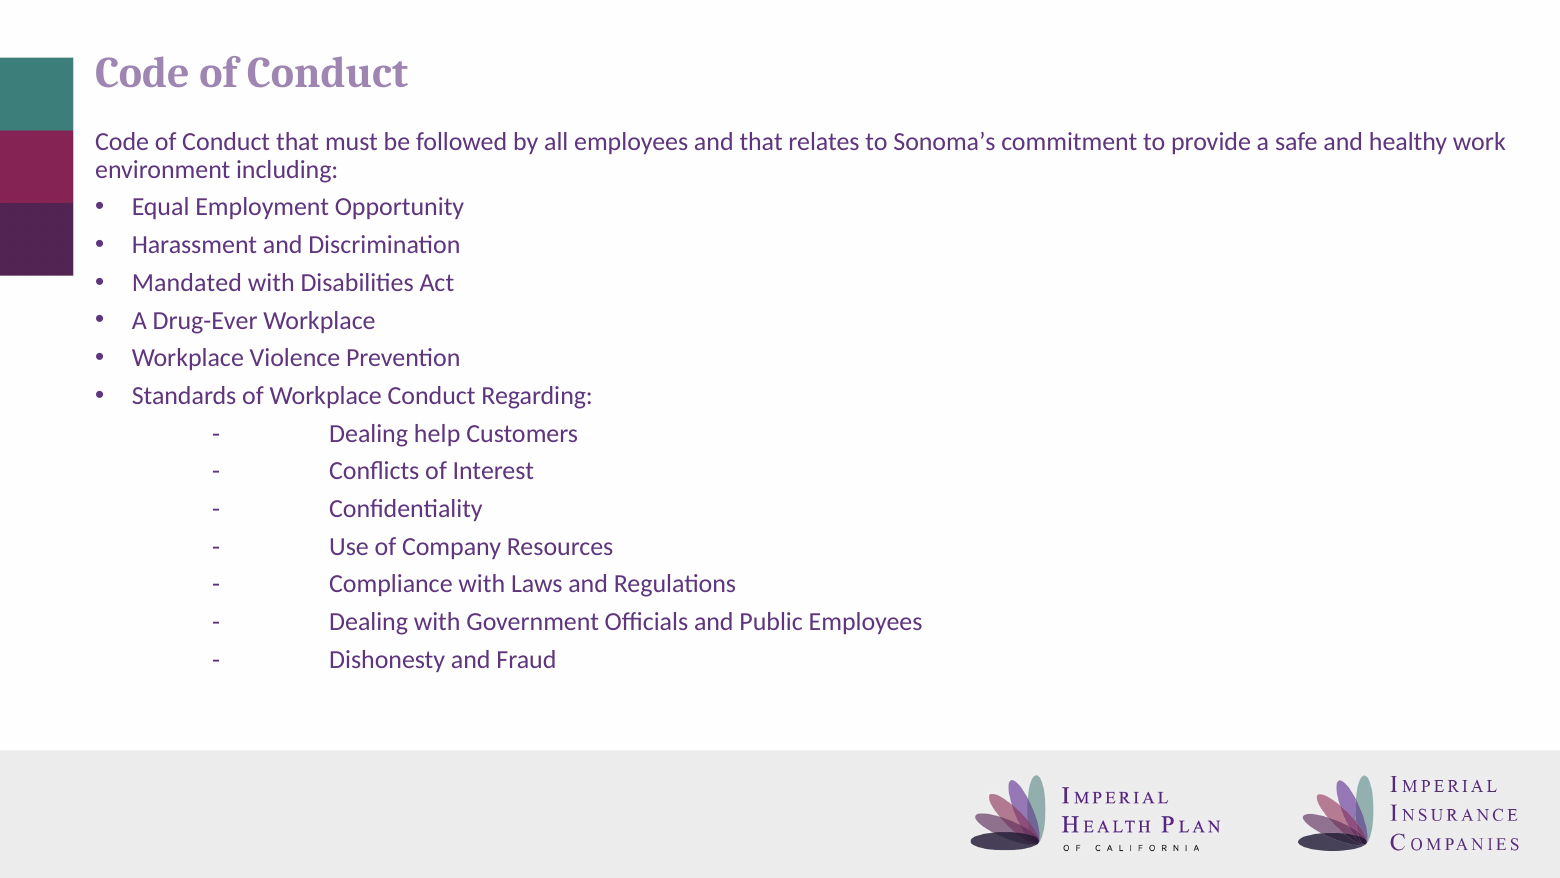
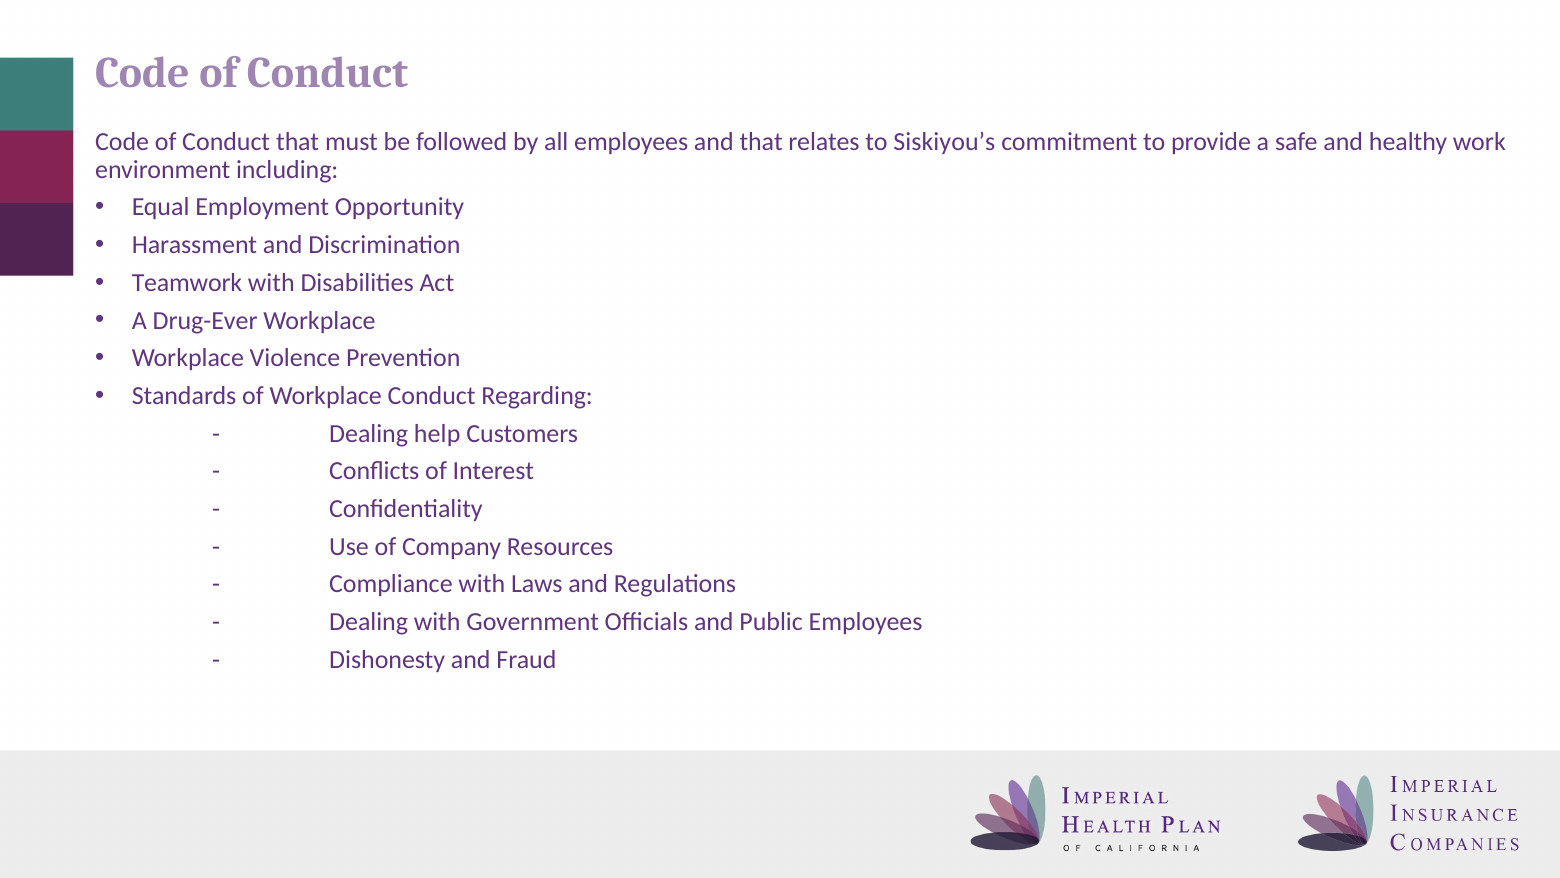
Sonoma’s: Sonoma’s -> Siskiyou’s (944, 142)
Mandated: Mandated -> Teamwork (187, 283)
